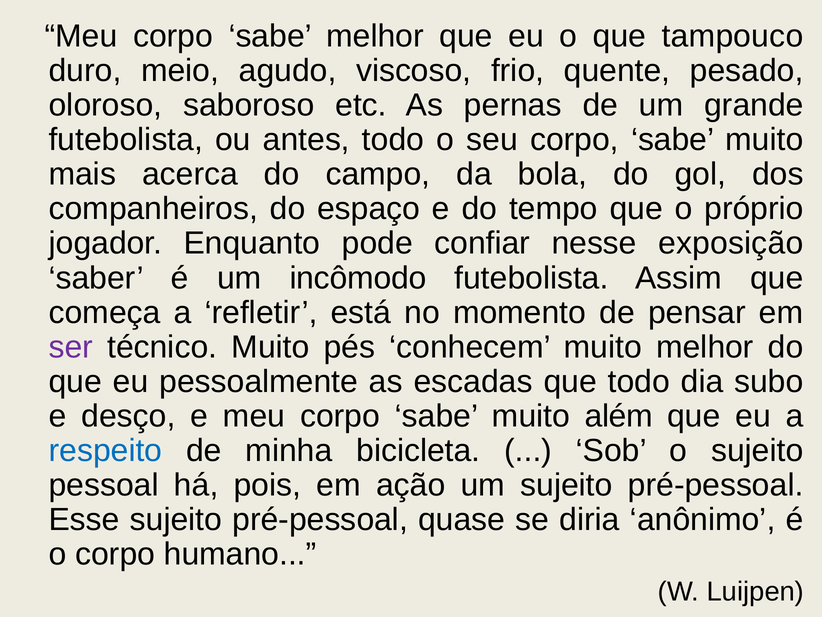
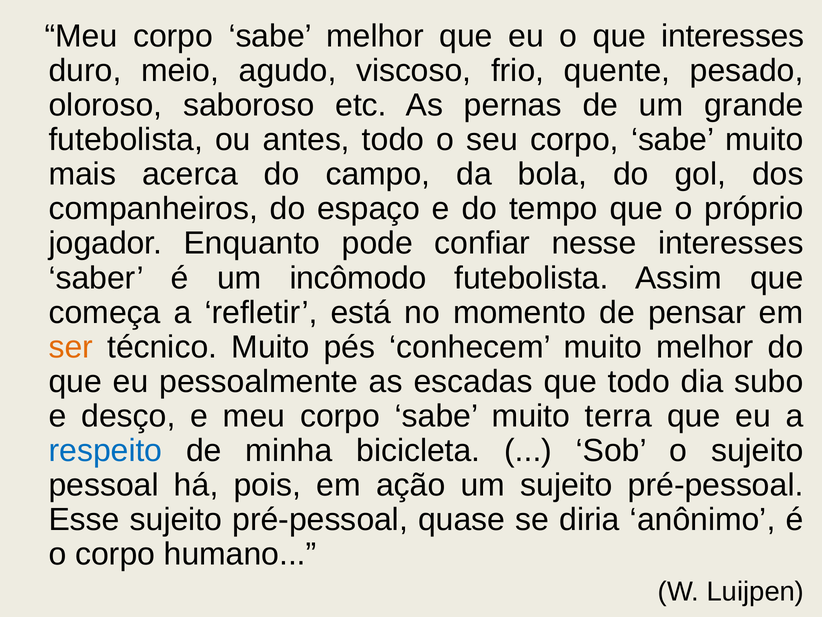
que tampouco: tampouco -> interesses (733, 36)
nesse exposição: exposição -> interesses (731, 243)
ser colour: purple -> orange (71, 347)
além: além -> terra (618, 416)
